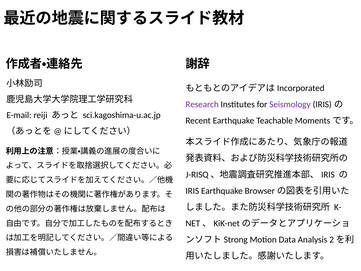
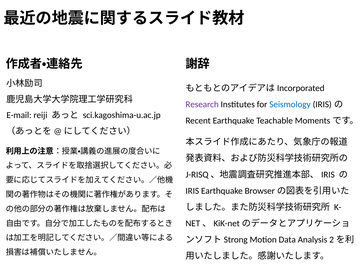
Seismology colour: purple -> blue (290, 104)
